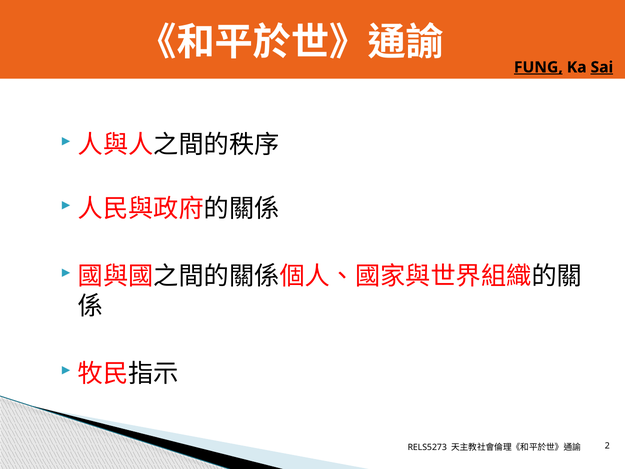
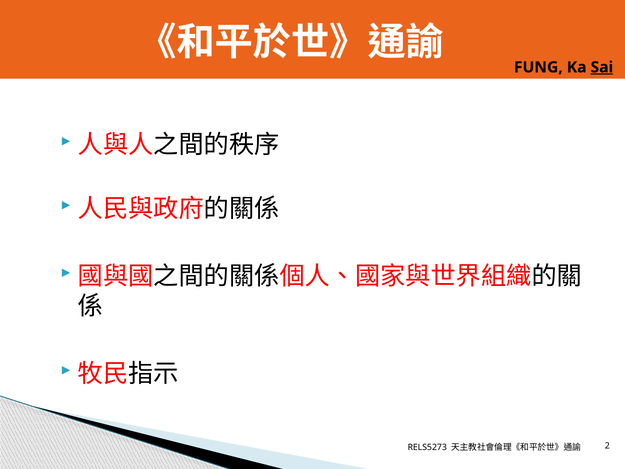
FUNG underline: present -> none (538, 67)
